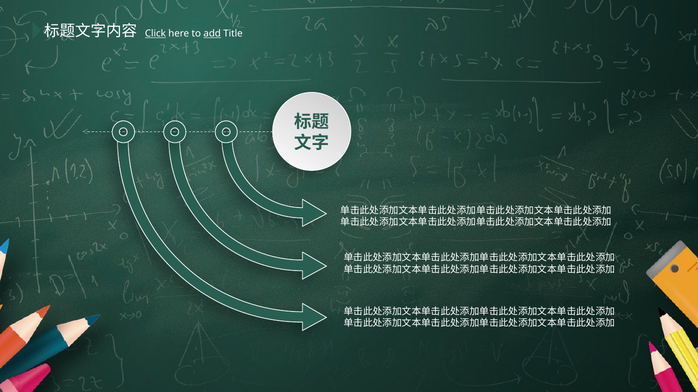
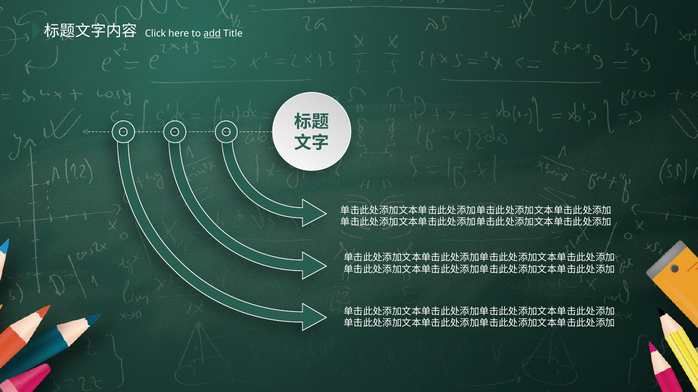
Click underline: present -> none (155, 34)
